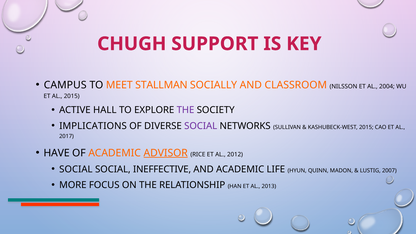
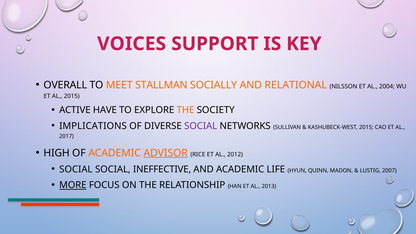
CHUGH: CHUGH -> VOICES (132, 44)
CAMPUS: CAMPUS -> OVERALL (65, 85)
CLASSROOM: CLASSROOM -> RELATIONAL (296, 85)
HALL: HALL -> HAVE (105, 110)
THE colour: purple -> orange (186, 110)
HAVE: HAVE -> HIGH (57, 153)
MORE underline: none -> present (73, 185)
